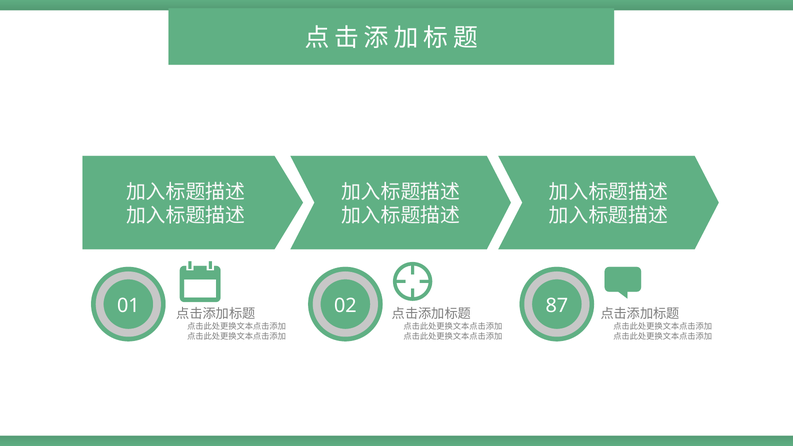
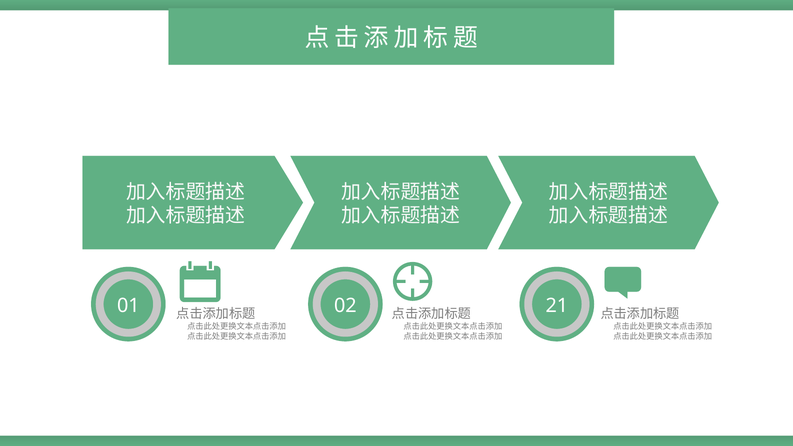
87: 87 -> 21 (557, 306)
